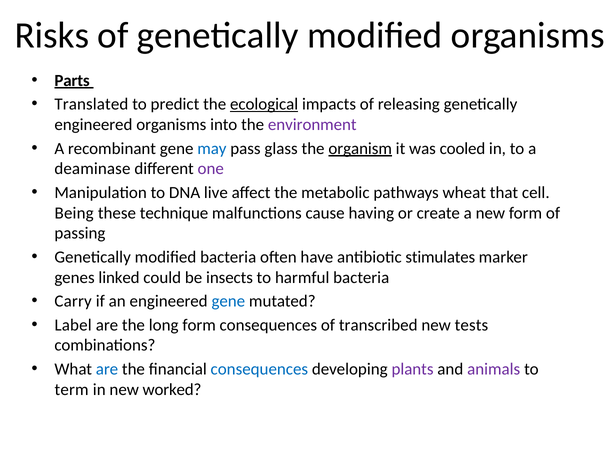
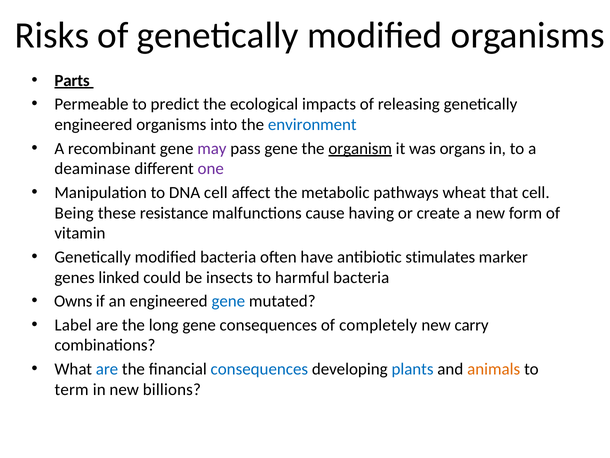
Translated: Translated -> Permeable (91, 104)
ecological underline: present -> none (264, 104)
environment colour: purple -> blue (312, 125)
may colour: blue -> purple (212, 148)
pass glass: glass -> gene (281, 148)
cooled: cooled -> organs (463, 148)
DNA live: live -> cell (216, 192)
technique: technique -> resistance (174, 213)
passing: passing -> vitamin (80, 233)
Carry: Carry -> Owns (73, 301)
long form: form -> gene (199, 325)
transcribed: transcribed -> completely (378, 325)
tests: tests -> carry (472, 325)
plants colour: purple -> blue (413, 369)
animals colour: purple -> orange (494, 369)
worked: worked -> billions (172, 389)
